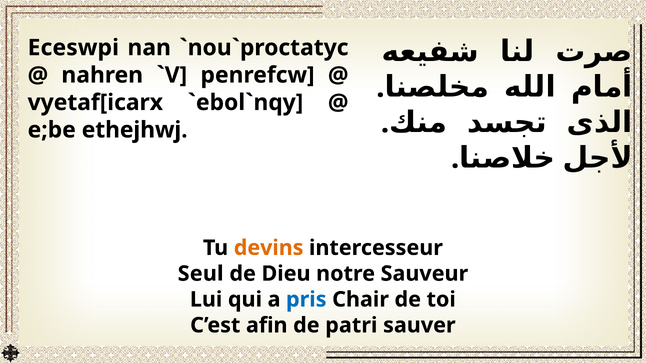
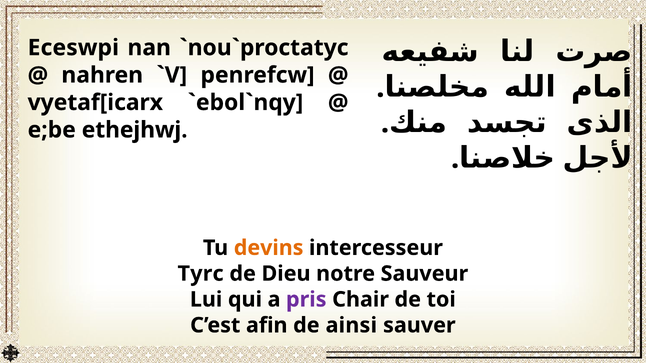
Seul: Seul -> Tyrc (201, 274)
pris colour: blue -> purple (306, 300)
patri: patri -> ainsi (351, 326)
